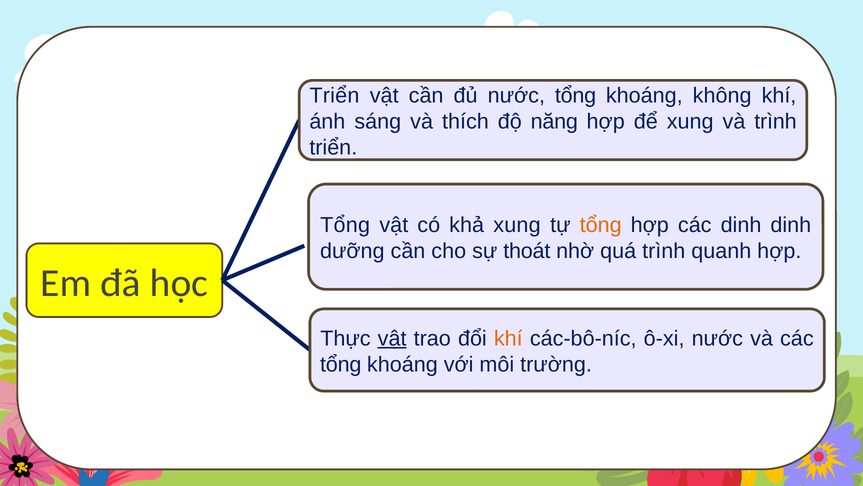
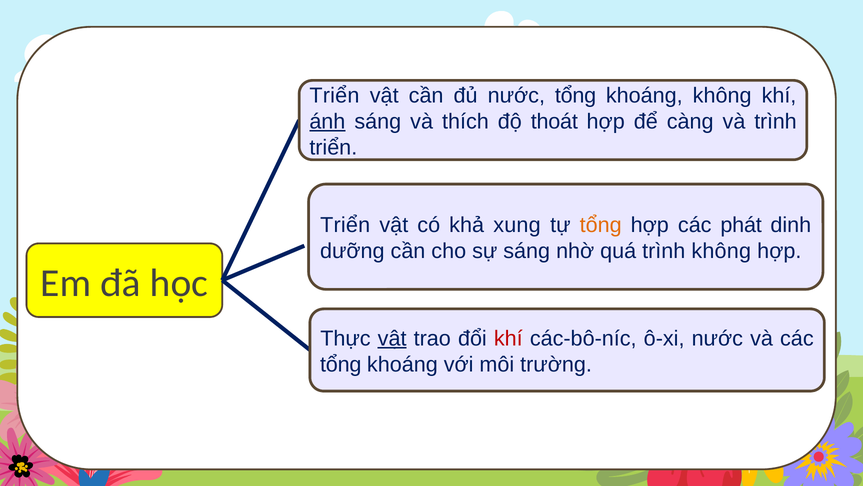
ánh underline: none -> present (327, 121)
năng: năng -> thoát (554, 121)
để xung: xung -> càng (690, 121)
Tổng: Tổng -> Triển (345, 225)
các dinh: dinh -> phát (741, 225)
sự thoát: thoát -> sáng (527, 251)
trình quanh: quanh -> không (721, 251)
khí colour: orange -> red (508, 338)
